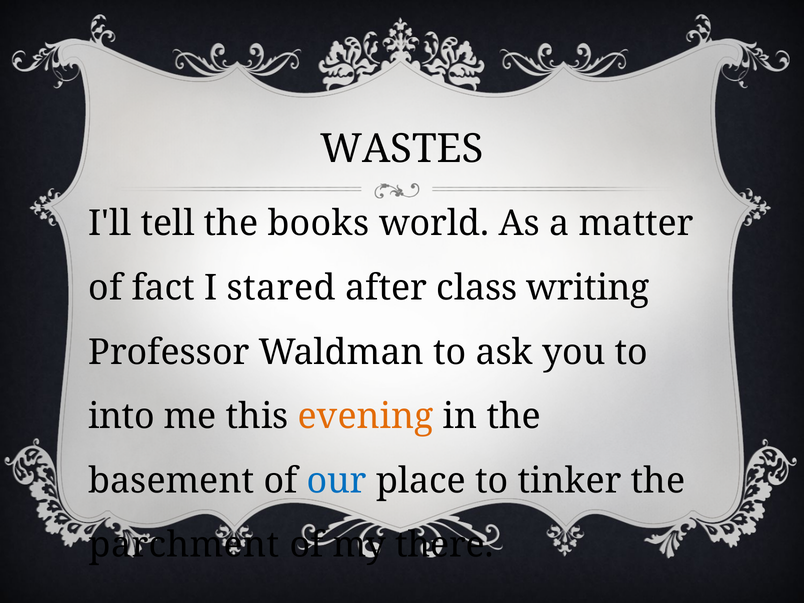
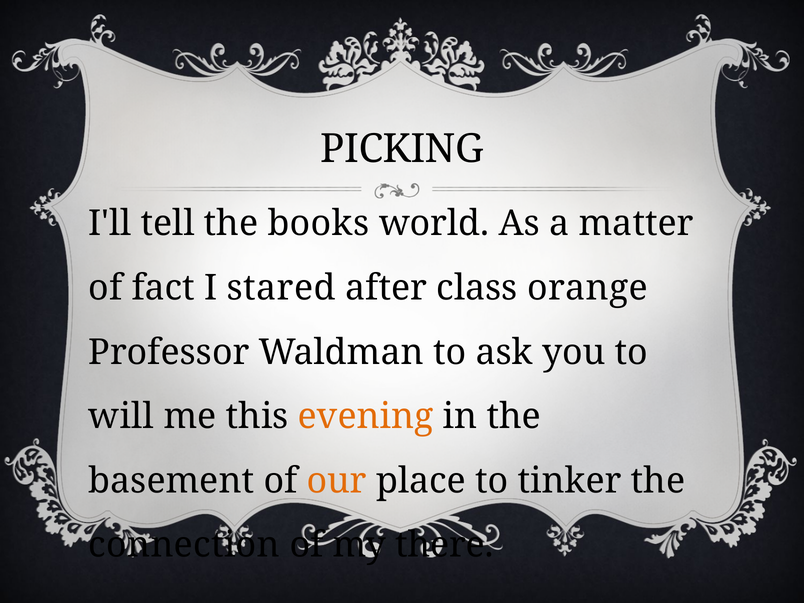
WASTES: WASTES -> PICKING (402, 149)
writing: writing -> orange (588, 288)
into: into -> will (121, 417)
our colour: blue -> orange (337, 481)
parchment: parchment -> connection (184, 545)
